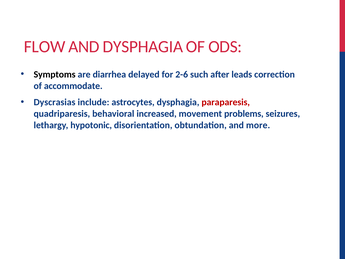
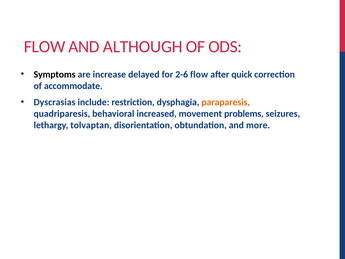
AND DYSPHAGIA: DYSPHAGIA -> ALTHOUGH (143, 47)
diarrhea: diarrhea -> increase (109, 74)
2-6 such: such -> flow (199, 74)
leads: leads -> quick (242, 74)
astrocytes: astrocytes -> restriction (133, 102)
paraparesis colour: red -> orange (226, 102)
hypotonic: hypotonic -> tolvaptan (91, 125)
